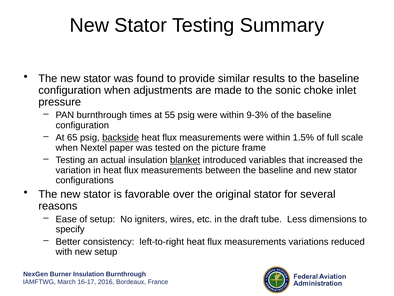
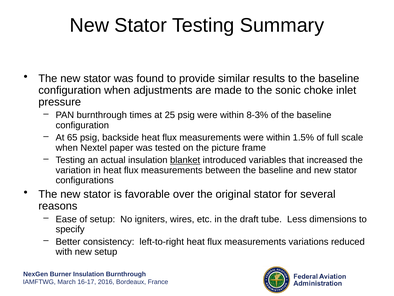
55: 55 -> 25 (170, 115)
9-3%: 9-3% -> 8-3% (257, 115)
backside underline: present -> none (121, 137)
